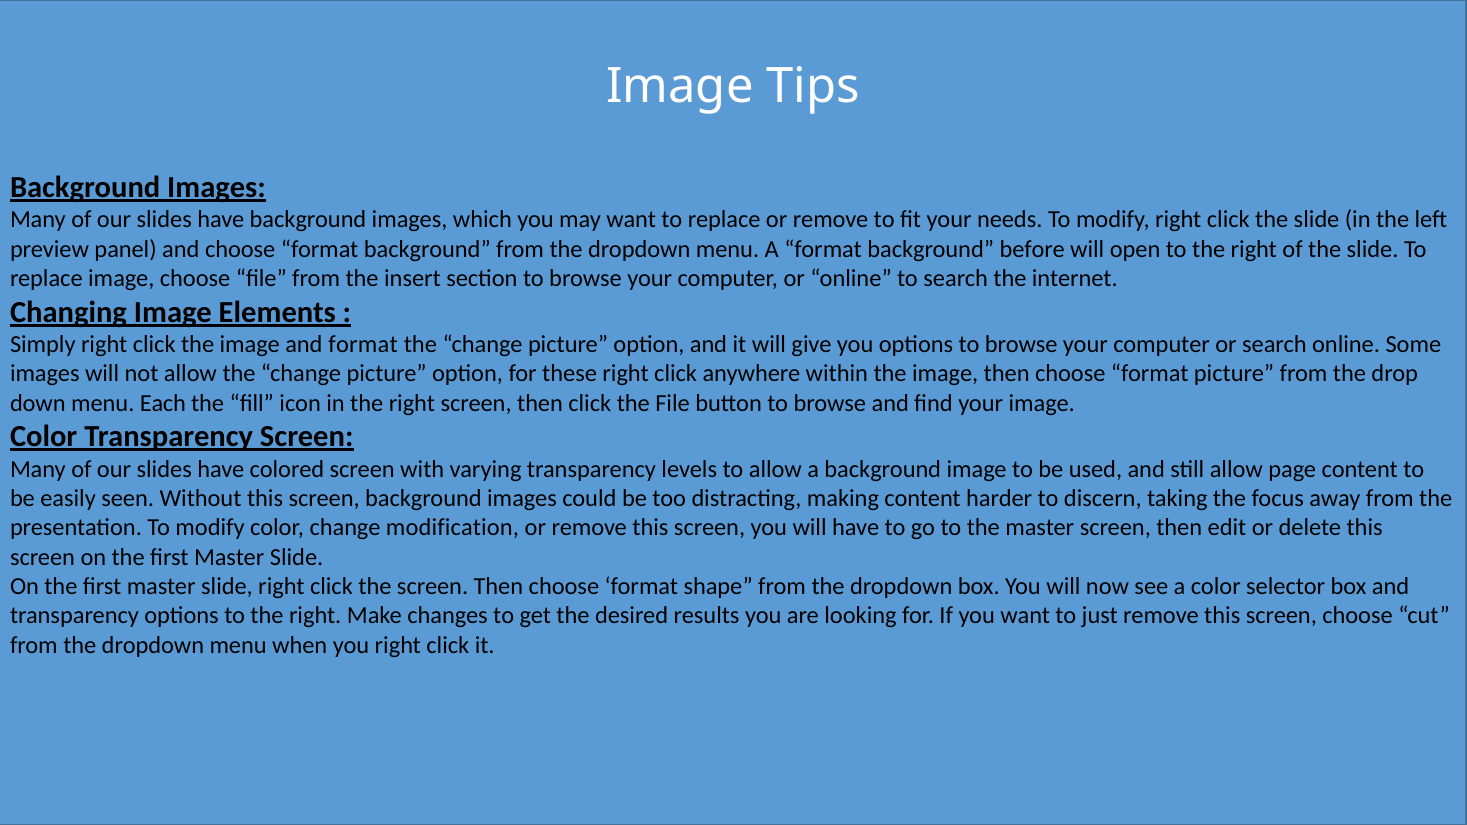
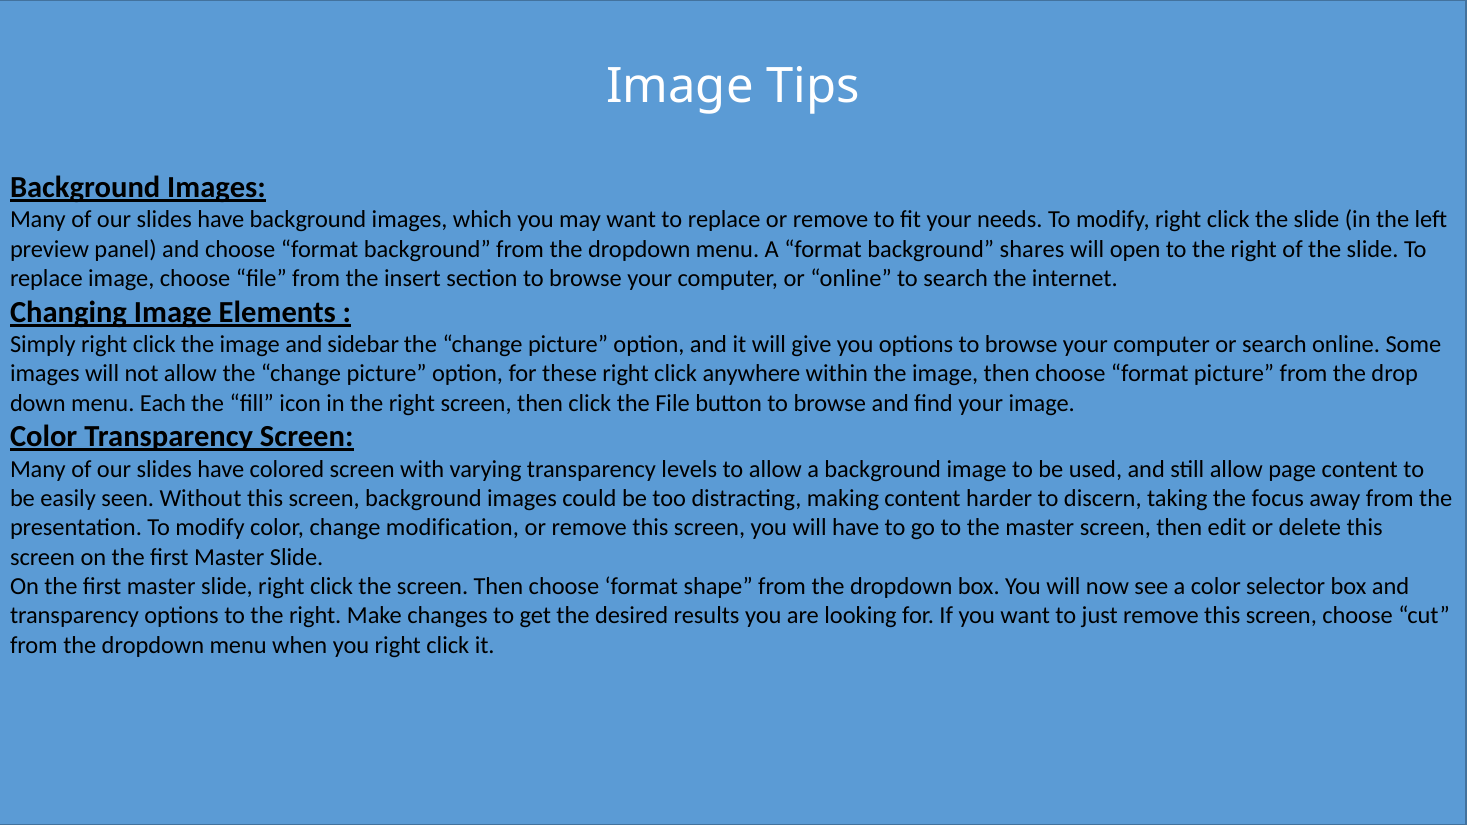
before: before -> shares (1032, 249)
and format: format -> sidebar (363, 345)
